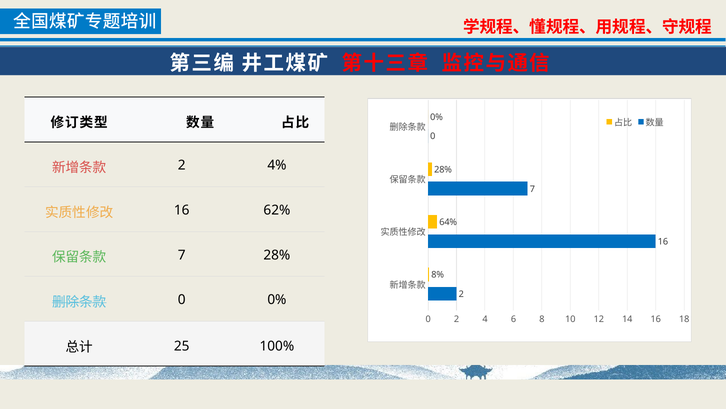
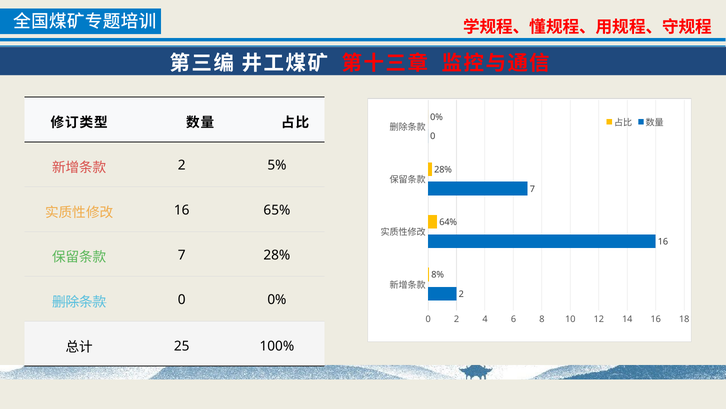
4%: 4% -> 5% (277, 165)
62%: 62% -> 65% (277, 210)
